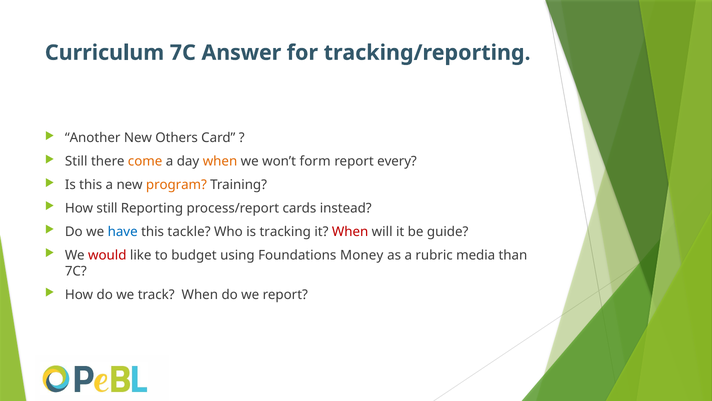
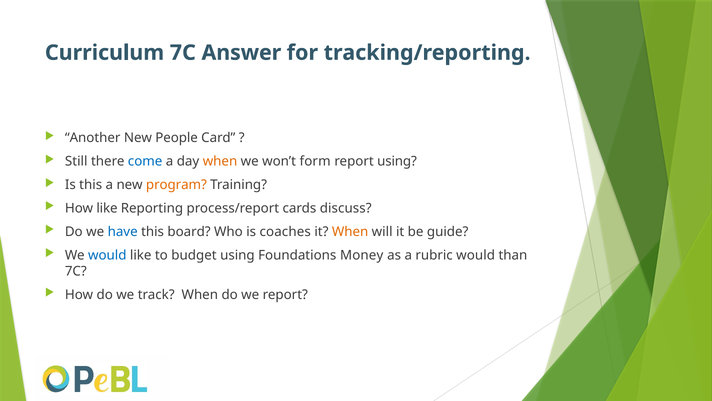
Others: Others -> People (177, 138)
come colour: orange -> blue (145, 161)
report every: every -> using (397, 161)
How still: still -> like (107, 208)
instead: instead -> discuss (346, 208)
tackle: tackle -> board (189, 232)
tracking: tracking -> coaches (285, 232)
When colour: red -> orange (350, 232)
would colour: red -> blue (107, 255)
rubric media: media -> would (476, 255)
